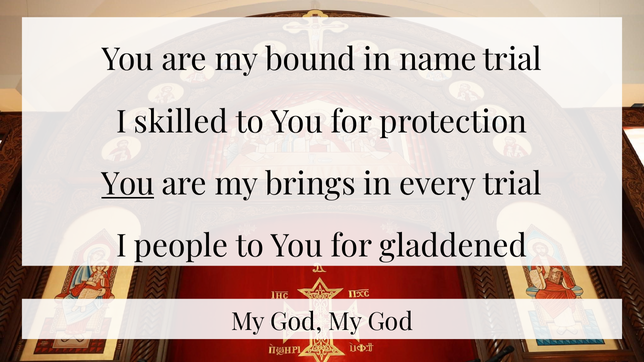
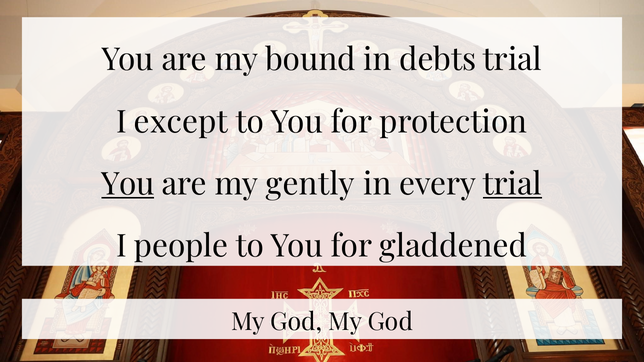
name: name -> debts (438, 60)
skilled: skilled -> except (181, 122)
brings: brings -> gently (310, 184)
trial underline: none -> present (512, 184)
